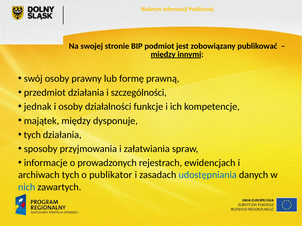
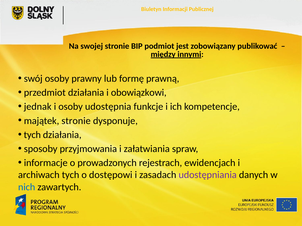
szczególności: szczególności -> obowiązkowi (139, 93)
działalności: działalności -> udostępnia (108, 107)
majątek między: między -> stronie (76, 121)
publikator: publikator -> dostępowi (111, 175)
udostępniania colour: blue -> purple (208, 175)
